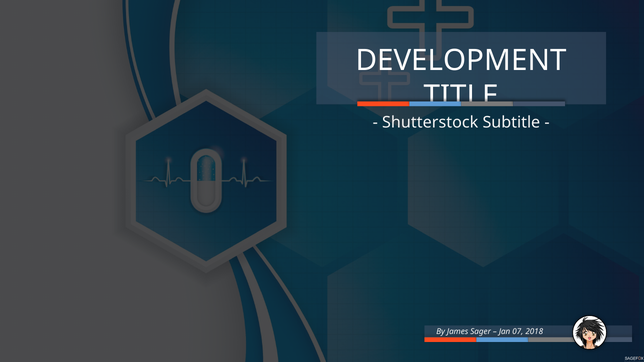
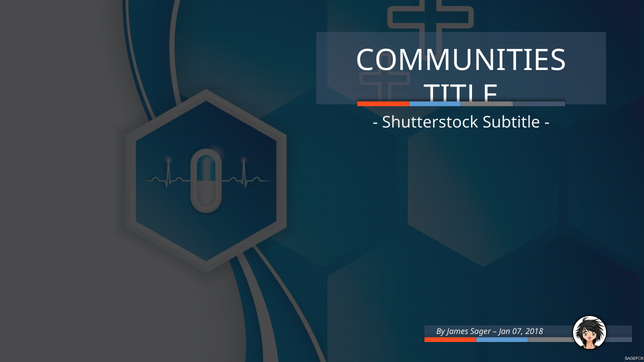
DEVELOPMENT: DEVELOPMENT -> COMMUNITIES (461, 61)
